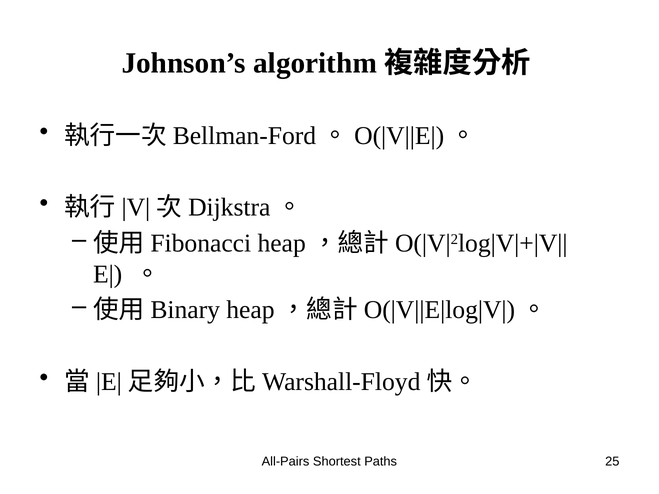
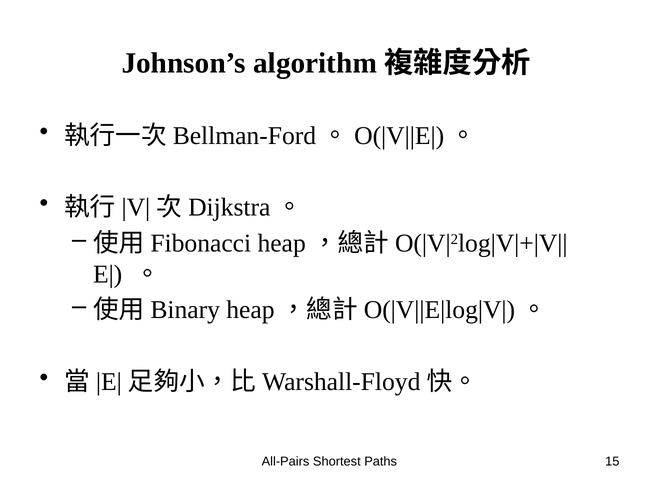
25: 25 -> 15 (612, 462)
